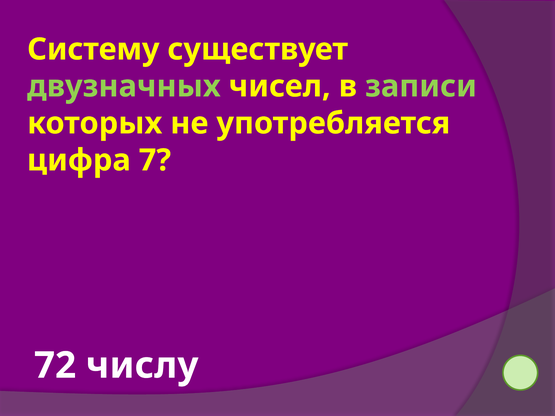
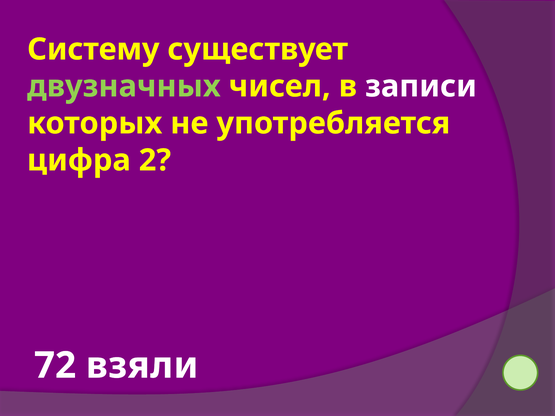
записи colour: light green -> white (421, 86)
7: 7 -> 2 (155, 160)
числу: числу -> взяли (142, 366)
